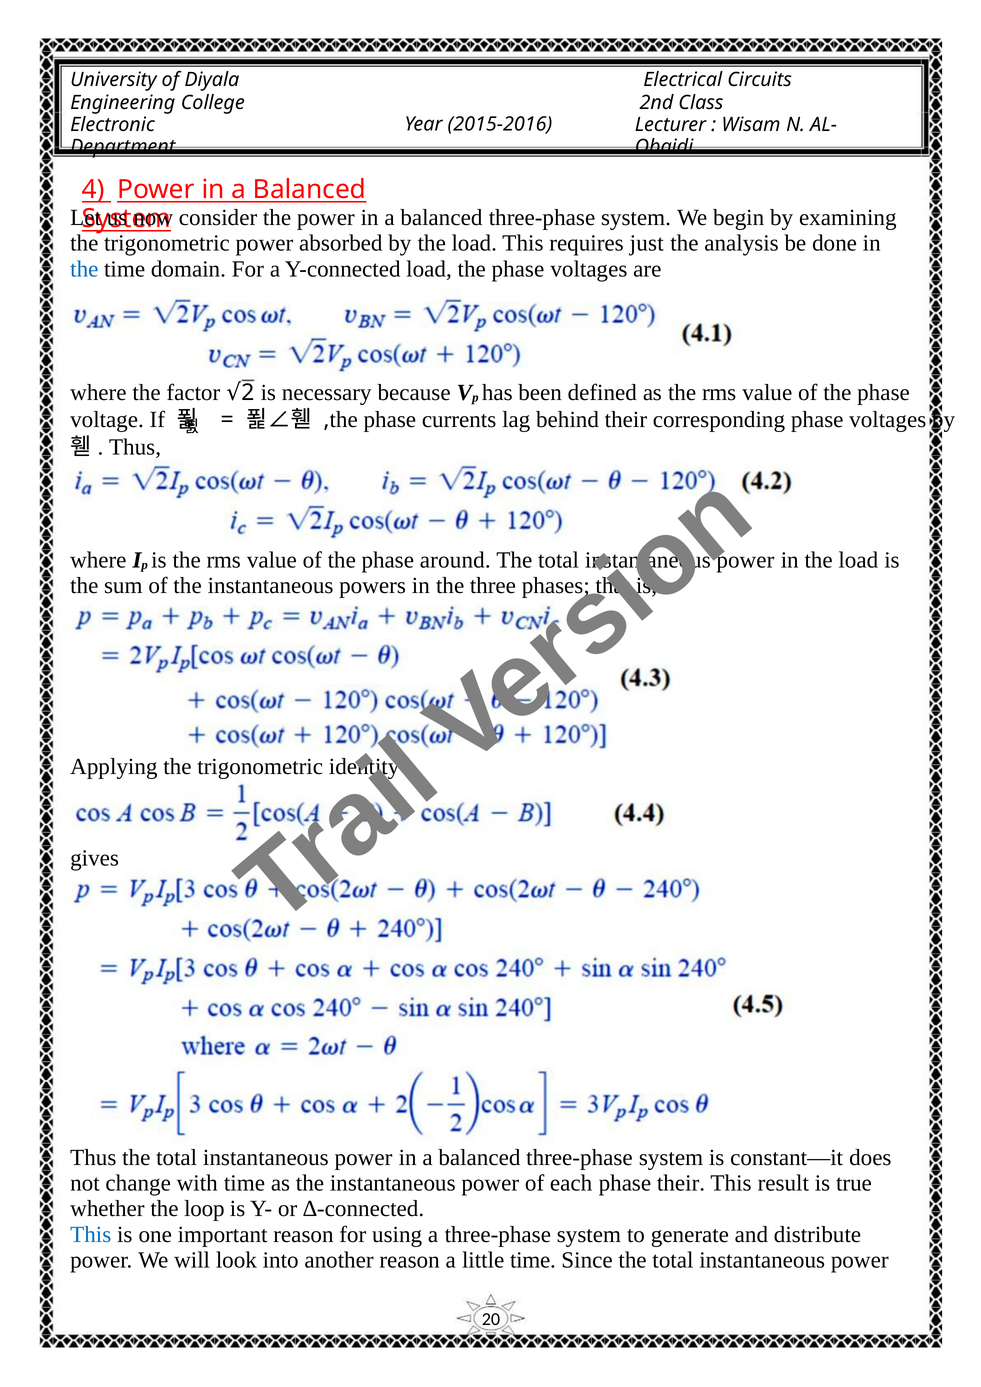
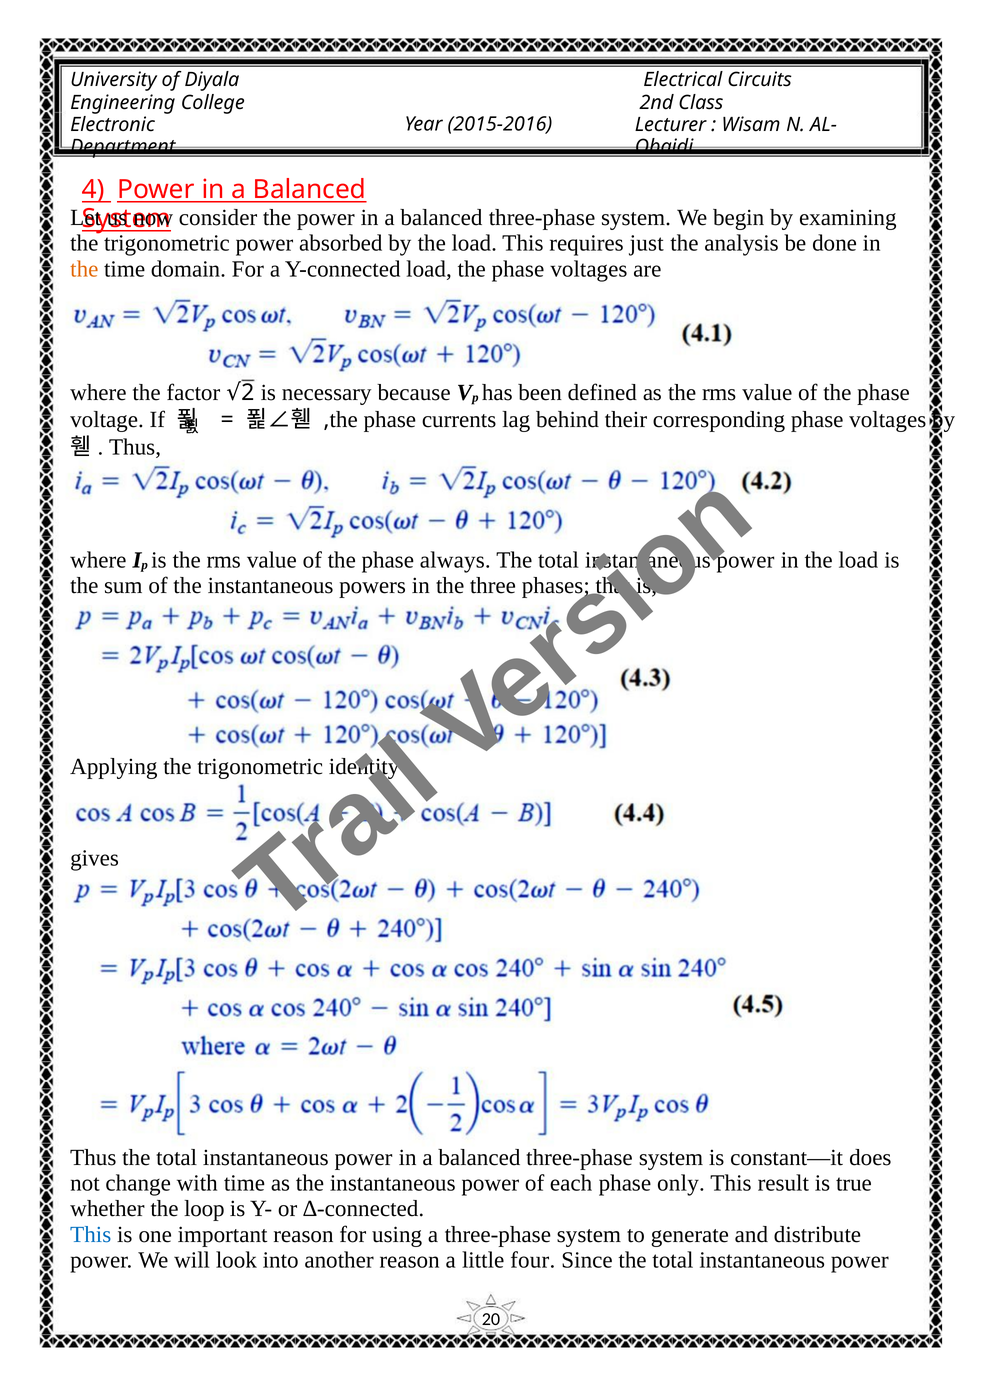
the colour: blue -> orange (84, 269)
around: around -> always (455, 560)
phase their: their -> only (681, 1183)
little time: time -> four (533, 1260)
